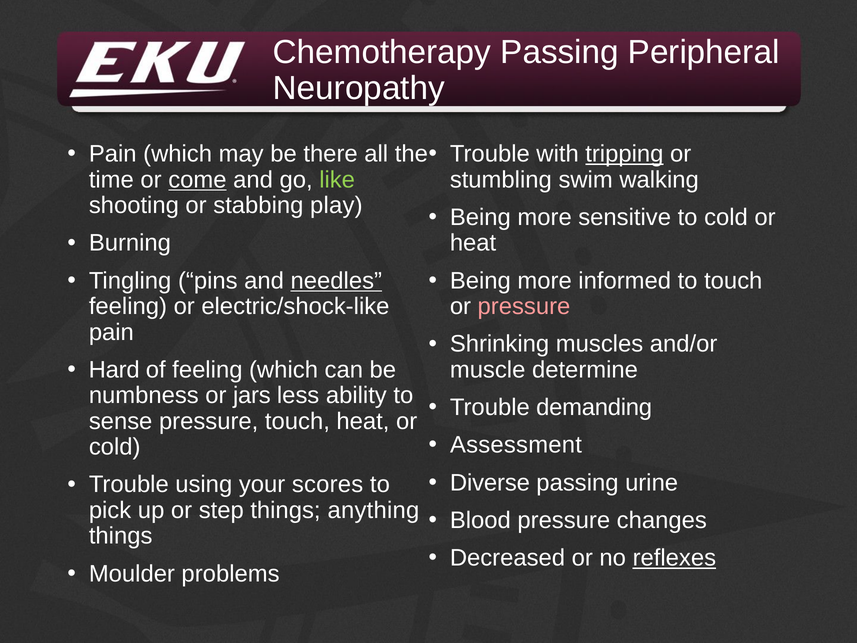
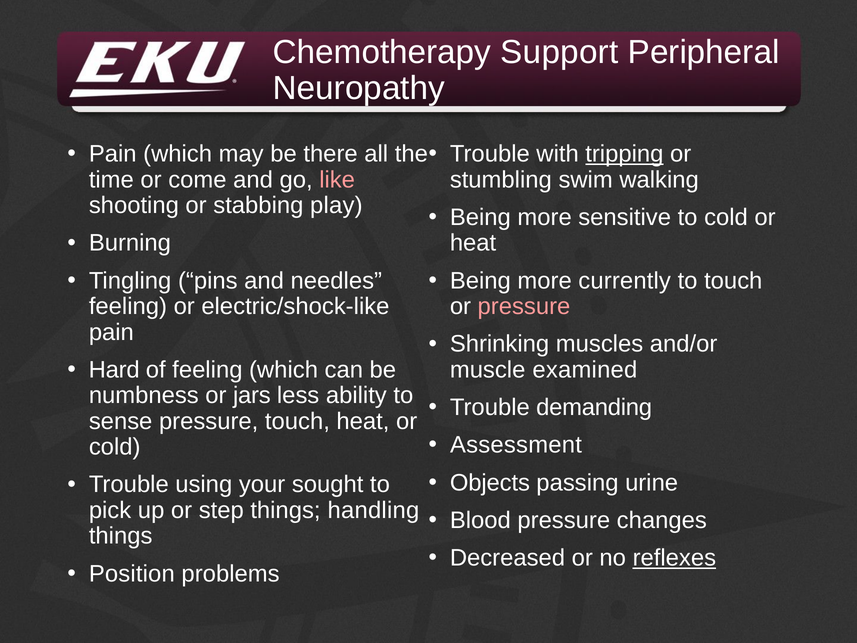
Chemotherapy Passing: Passing -> Support (559, 52)
come underline: present -> none (197, 180)
like colour: light green -> pink (337, 180)
needles underline: present -> none (336, 281)
informed: informed -> currently (625, 281)
determine: determine -> examined (585, 370)
Diverse: Diverse -> Objects (490, 483)
scores: scores -> sought (328, 484)
anything: anything -> handling (373, 510)
Moulder: Moulder -> Position (132, 573)
